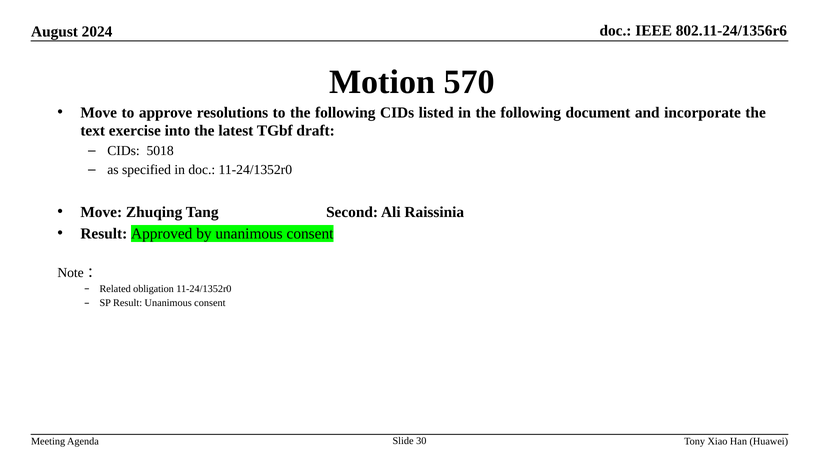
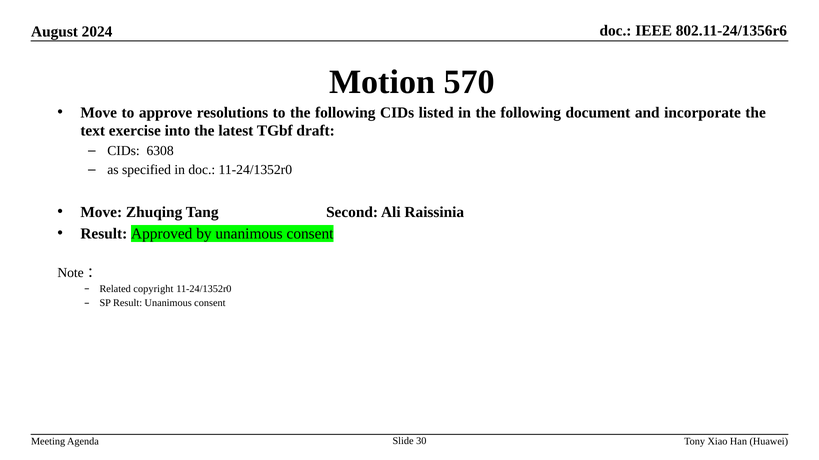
5018: 5018 -> 6308 (160, 151)
obligation: obligation -> copyright (153, 289)
